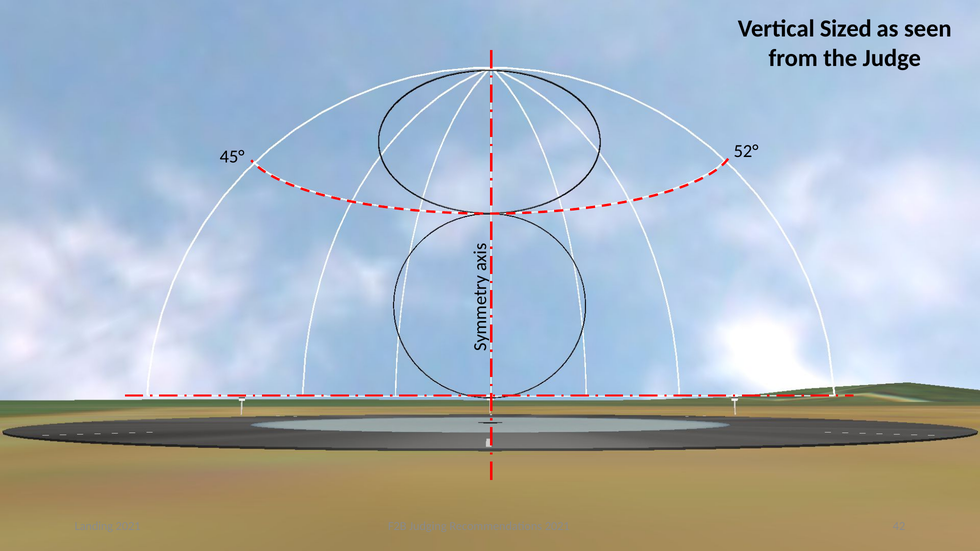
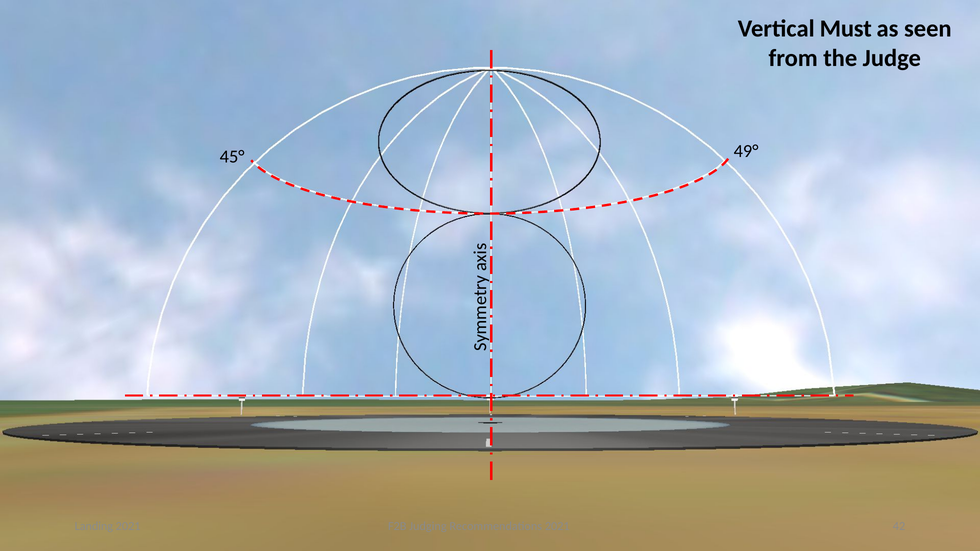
Sized: Sized -> Must (846, 29)
52°: 52° -> 49° (746, 151)
